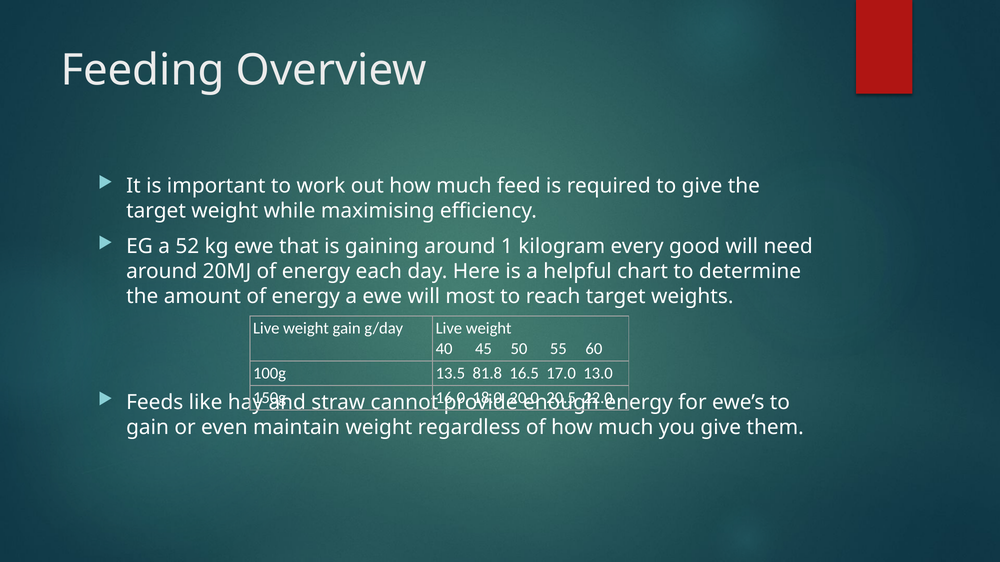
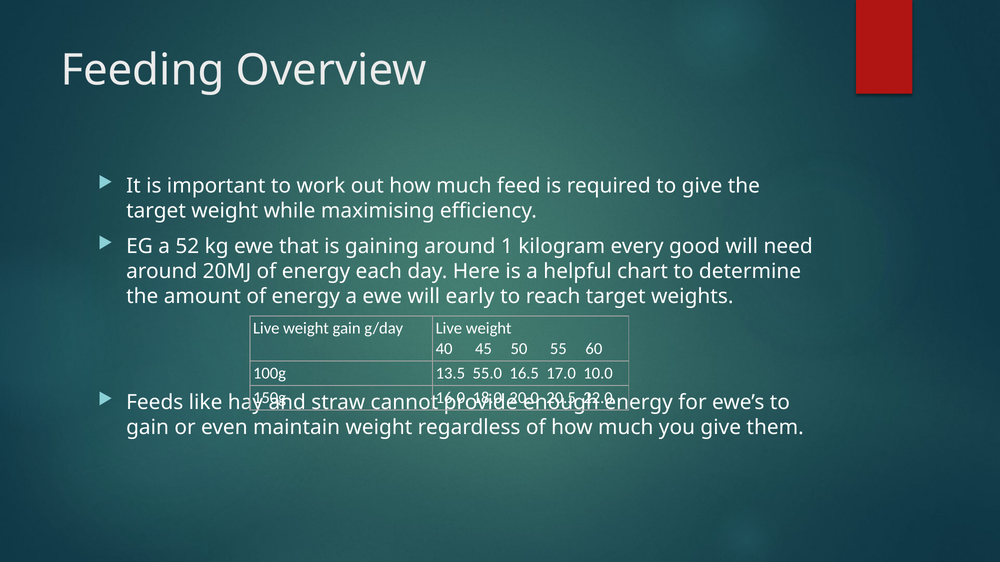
most: most -> early (470, 297)
81.8: 81.8 -> 55.0 (487, 374)
13.0: 13.0 -> 10.0 (598, 374)
